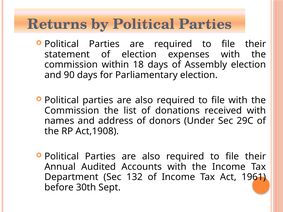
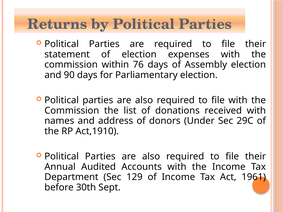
18: 18 -> 76 (138, 65)
Act,1908: Act,1908 -> Act,1910 (97, 131)
132: 132 -> 129 (134, 177)
